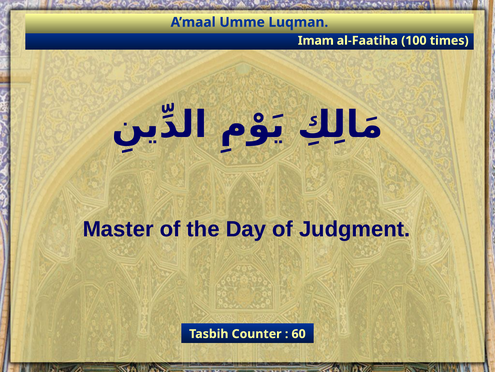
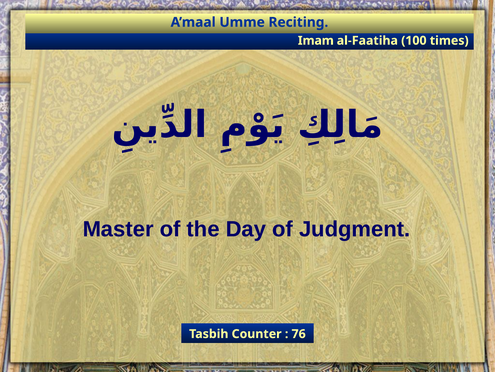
Luqman: Luqman -> Reciting (298, 22)
60: 60 -> 76 (299, 333)
